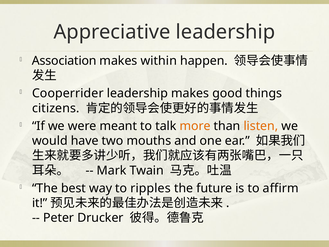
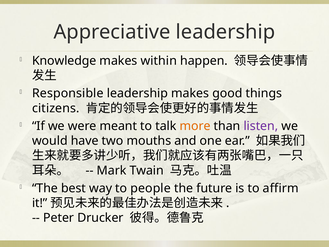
Association: Association -> Knowledge (64, 61)
Cooperrider: Cooperrider -> Responsible (68, 93)
listen colour: orange -> purple (261, 126)
ripples: ripples -> people (151, 188)
